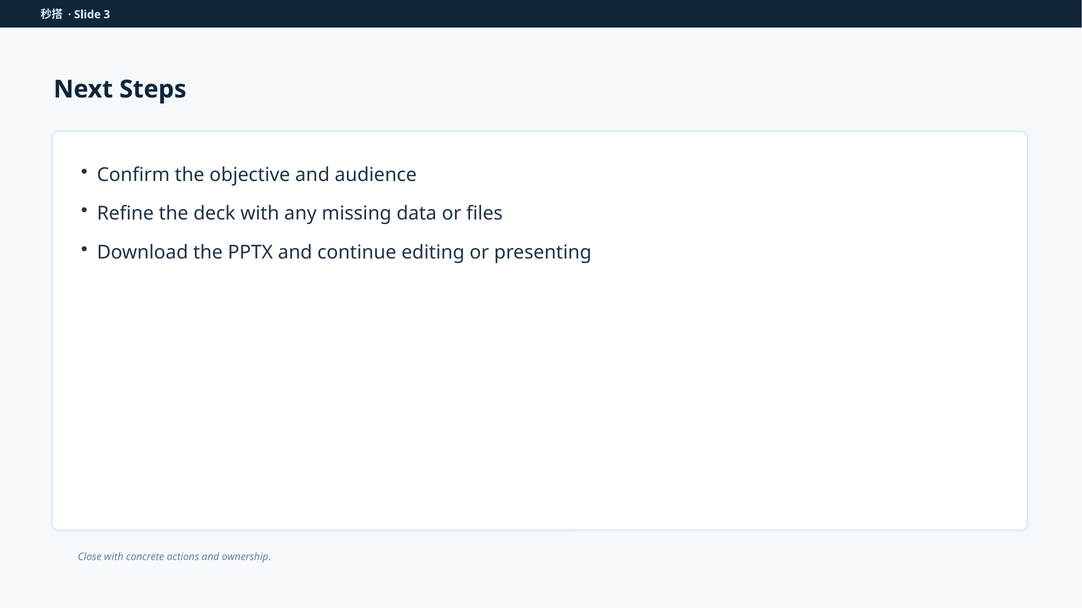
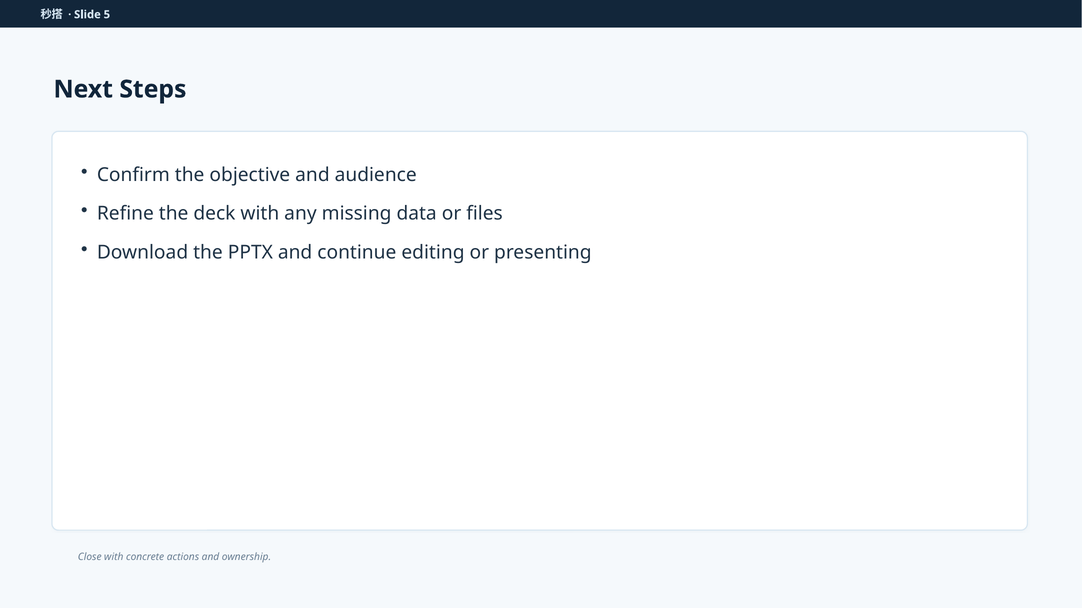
3: 3 -> 5 (107, 15)
